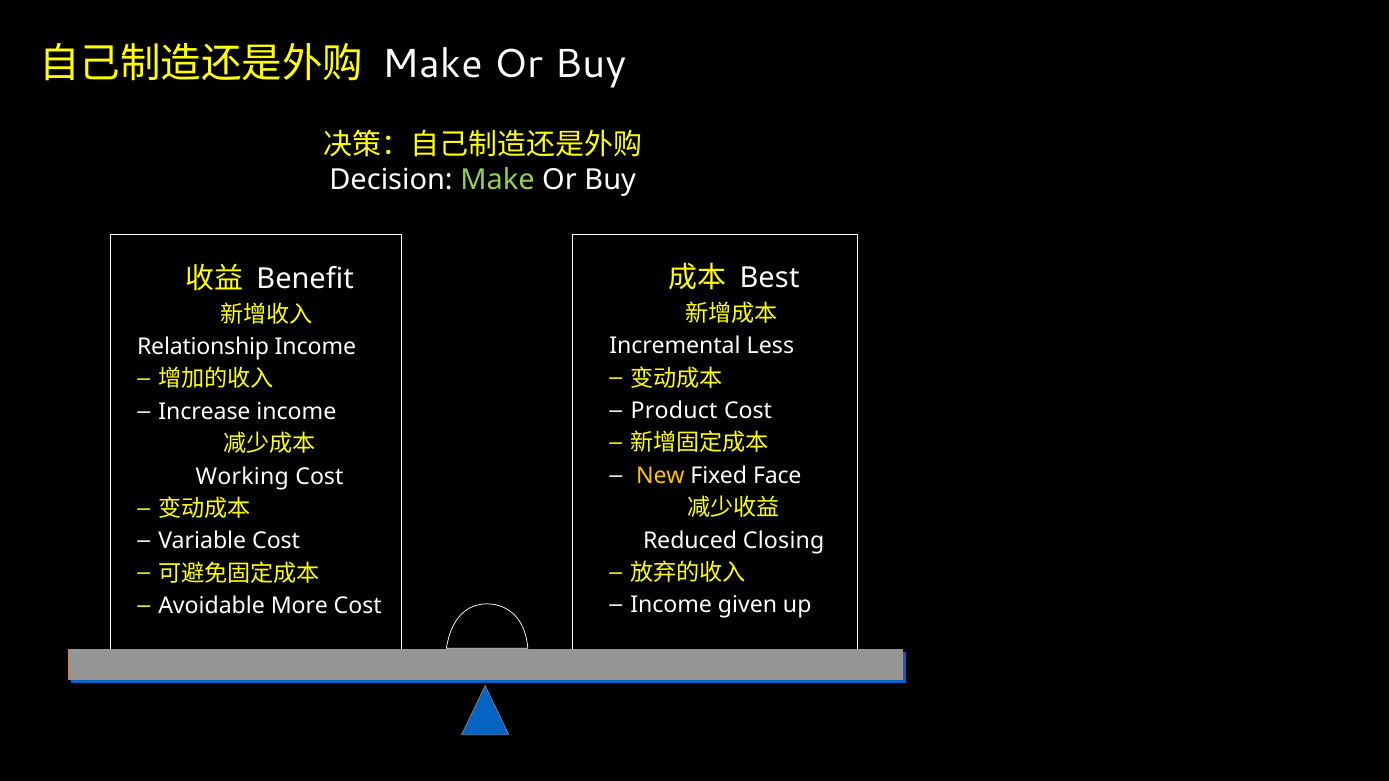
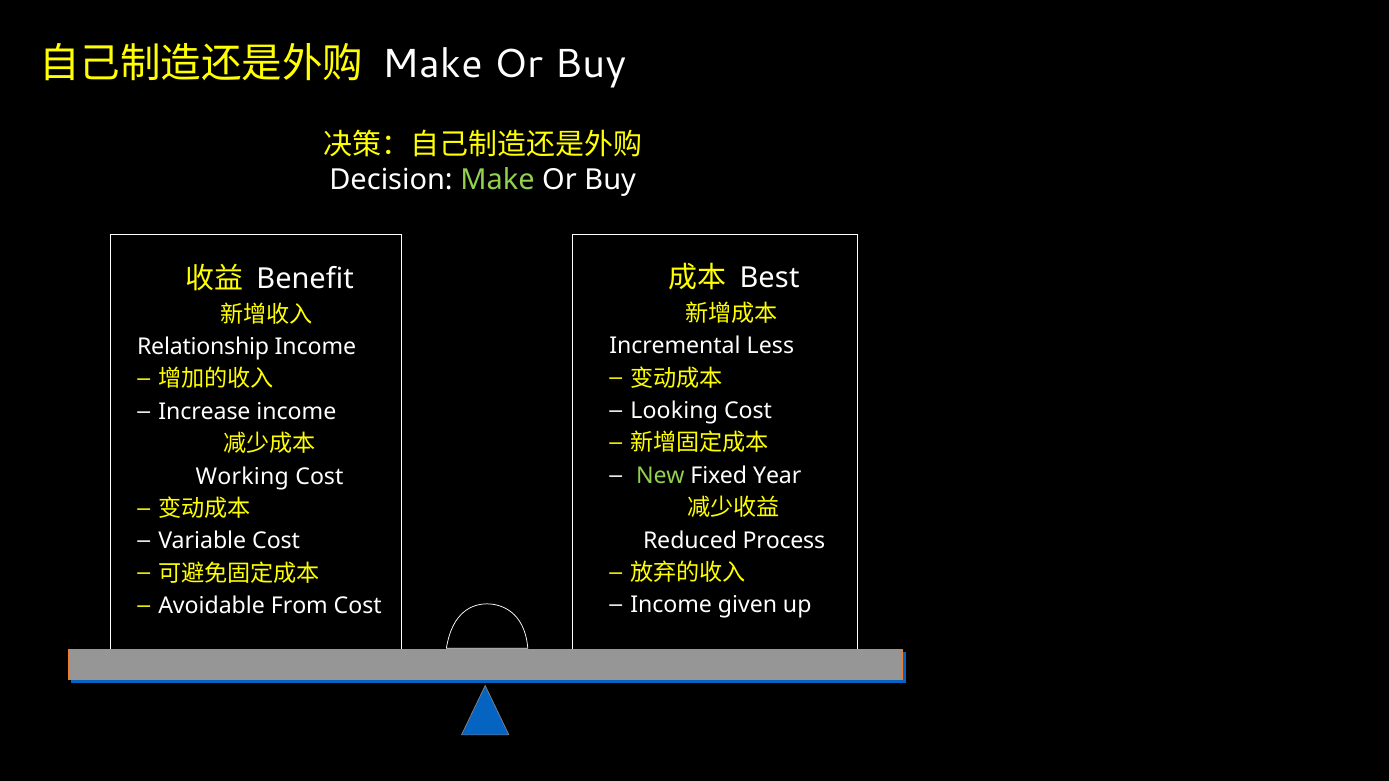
Product: Product -> Looking (674, 411)
New colour: yellow -> light green (660, 476)
Face: Face -> Year (777, 476)
Closing: Closing -> Process (784, 541)
More: More -> From (299, 606)
